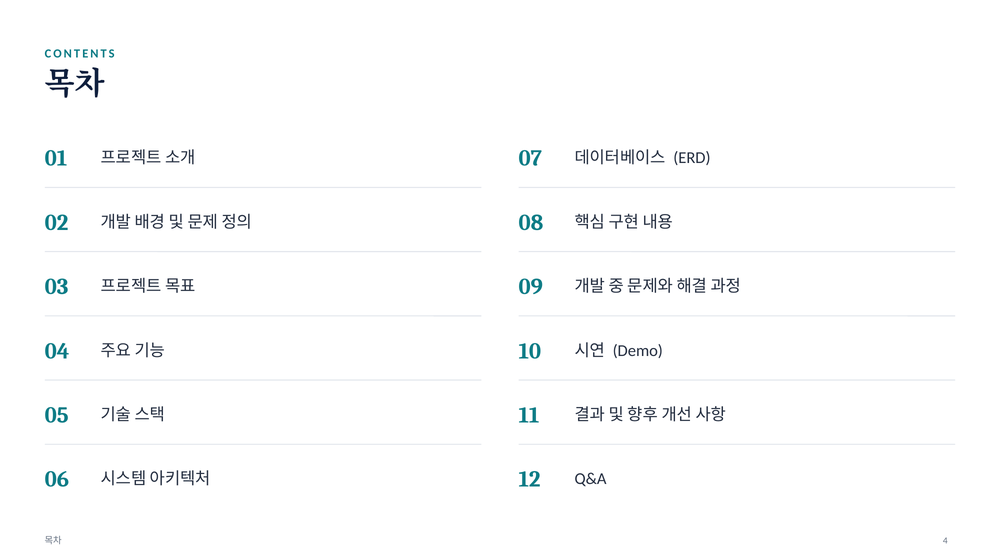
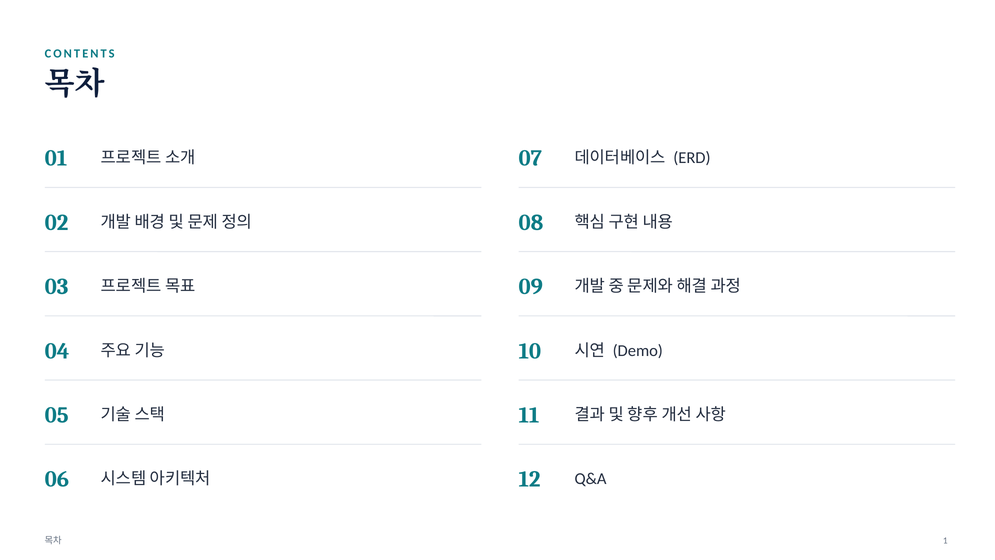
4: 4 -> 1 (945, 540)
